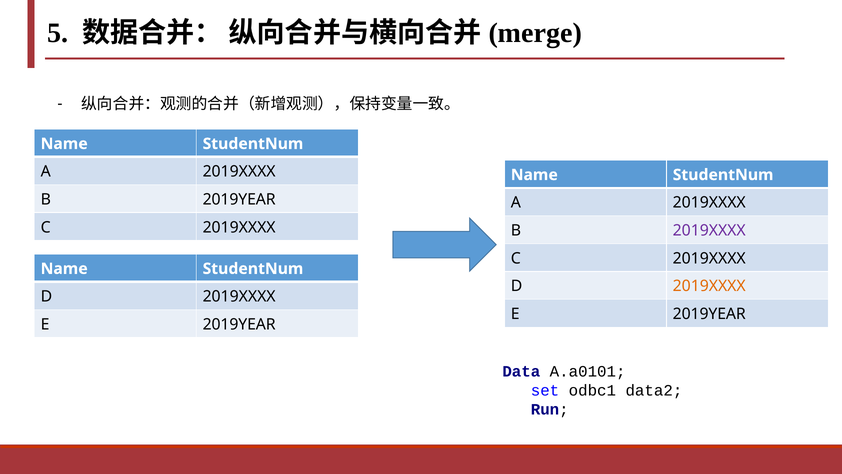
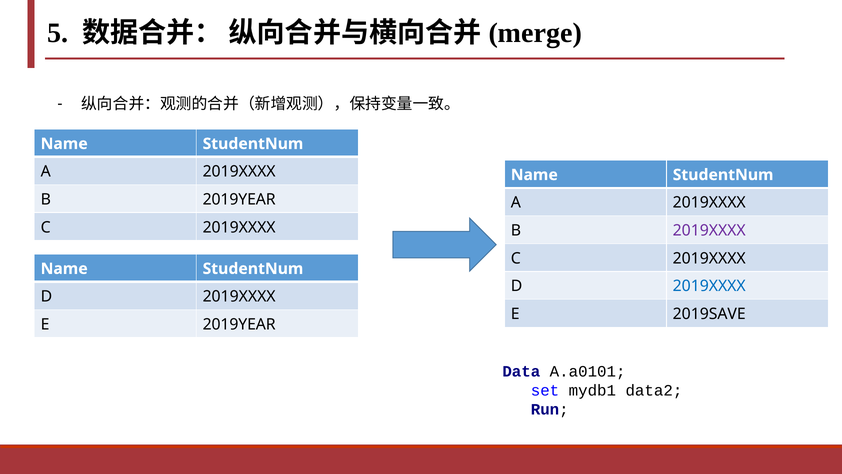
2019XXXX colour: orange -> blue (709, 286)
2019YEAR: 2019YEAR -> 2019SAVE (709, 314)
odbc1: odbc1 -> mydb1 (592, 390)
